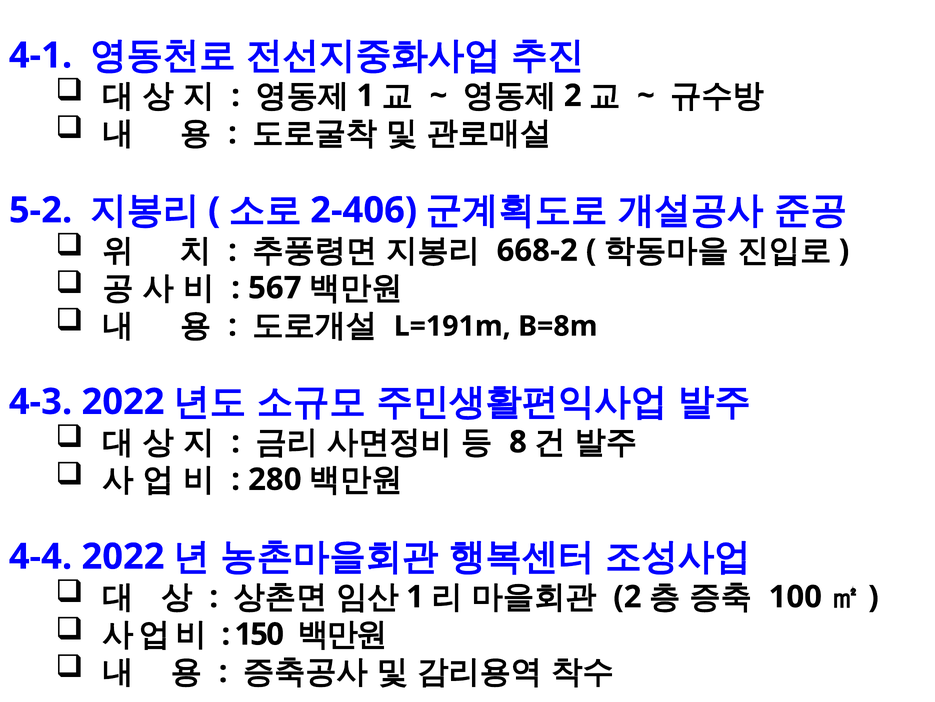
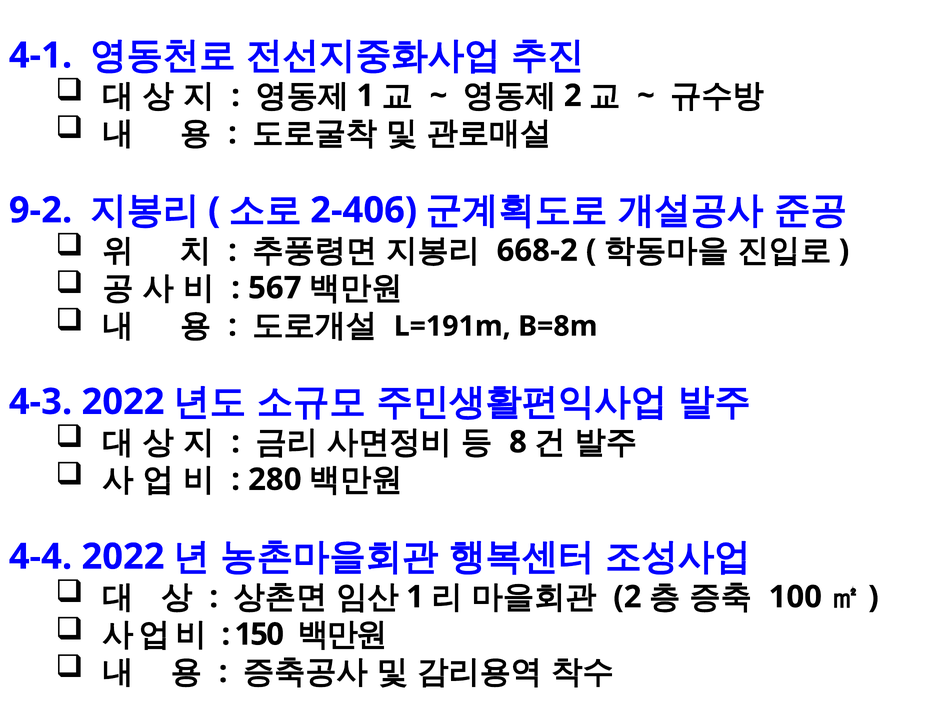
5-2: 5-2 -> 9-2 (41, 210)
